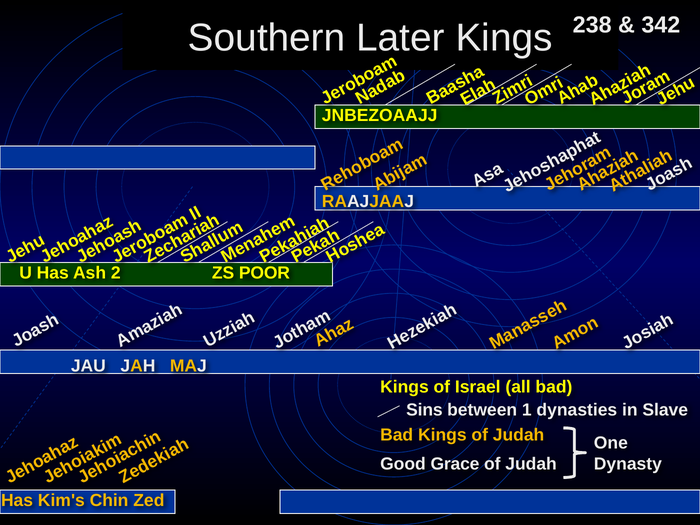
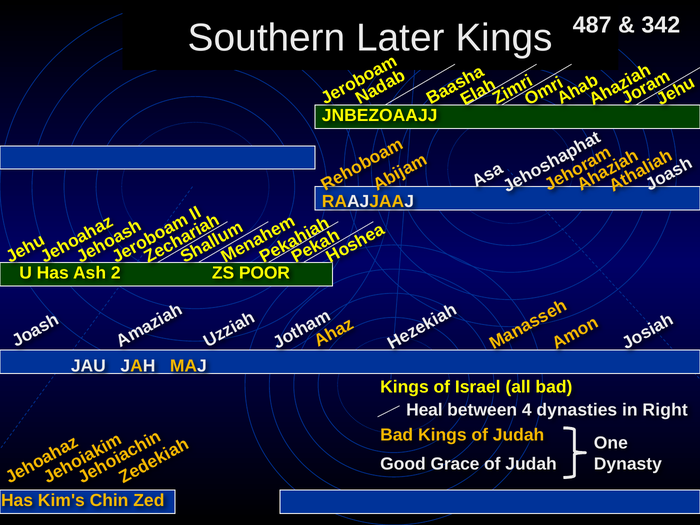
238: 238 -> 487 (592, 25)
Sins: Sins -> Heal (424, 410)
1: 1 -> 4 (527, 410)
Slave: Slave -> Right (665, 410)
